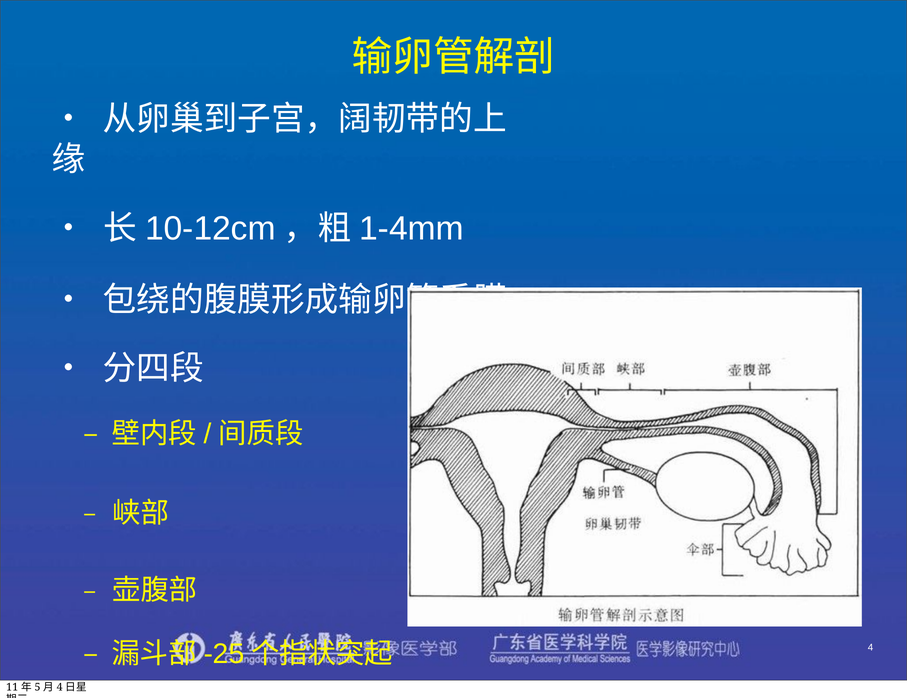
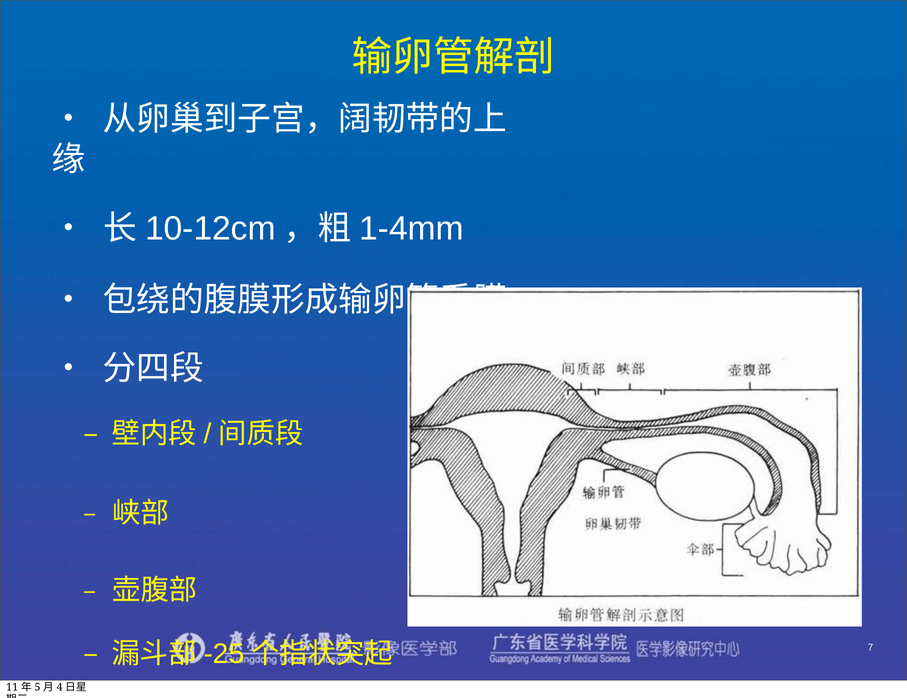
4: 4 -> 7 (870, 648)
